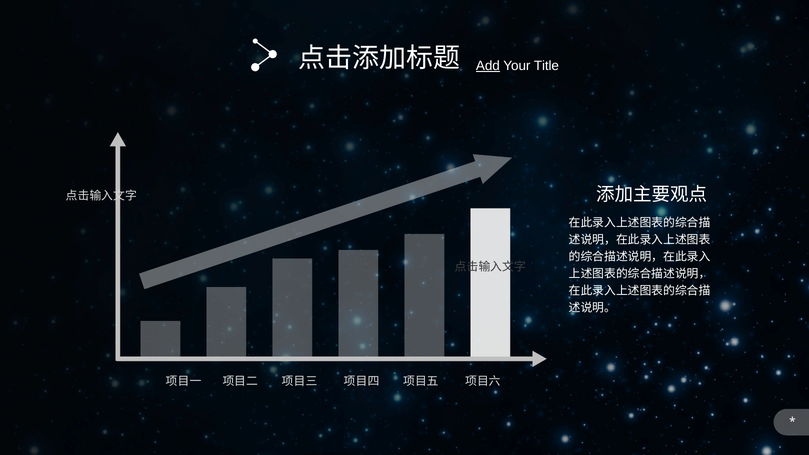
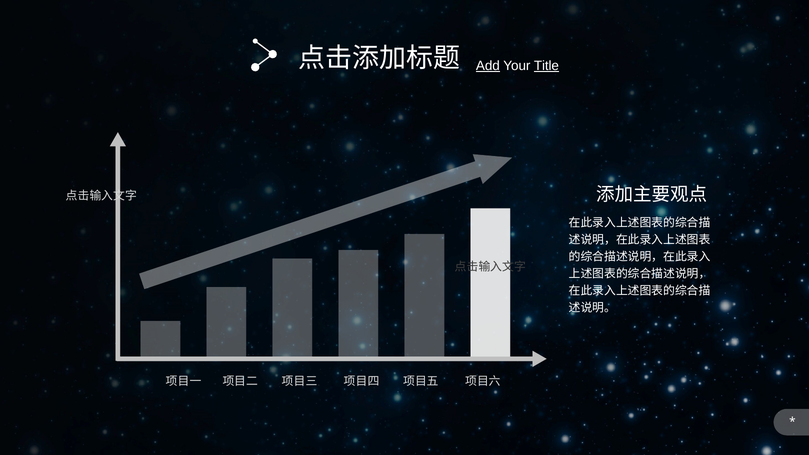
Title underline: none -> present (546, 66)
